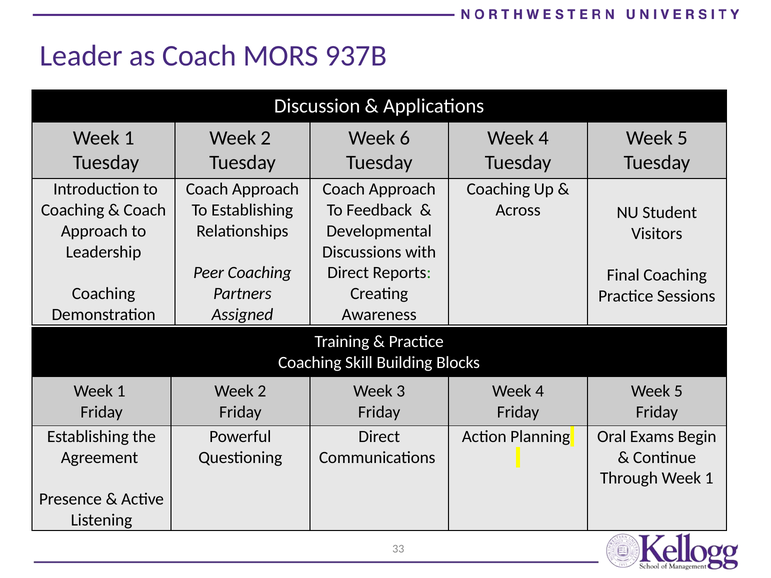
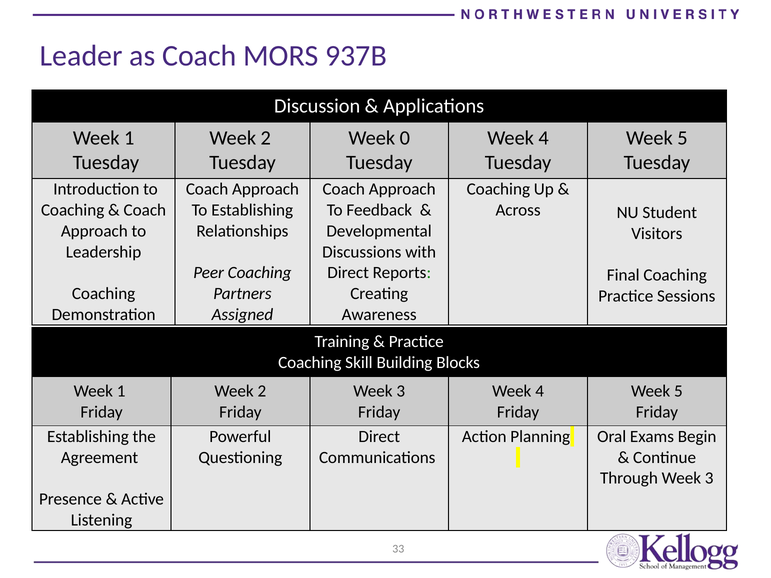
6: 6 -> 0 (405, 138)
Through Week 1: 1 -> 3 (709, 479)
